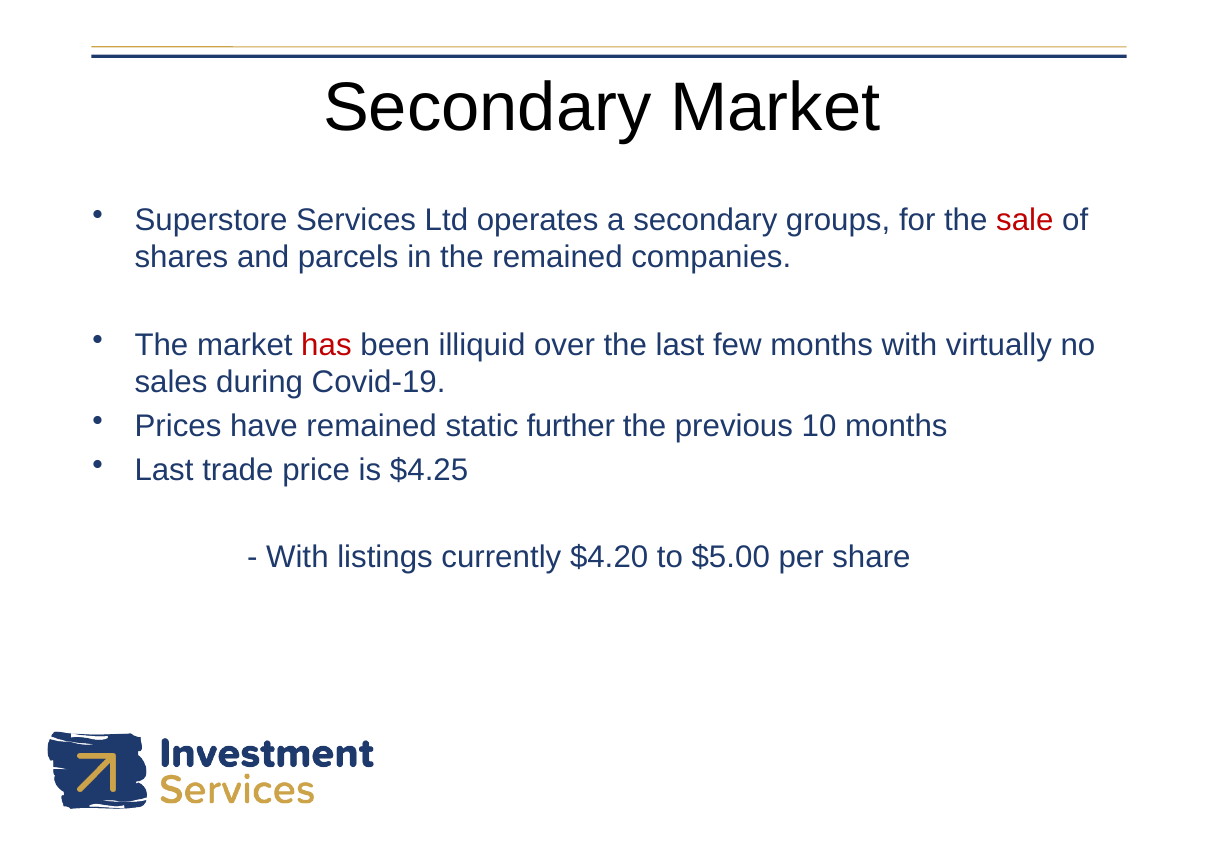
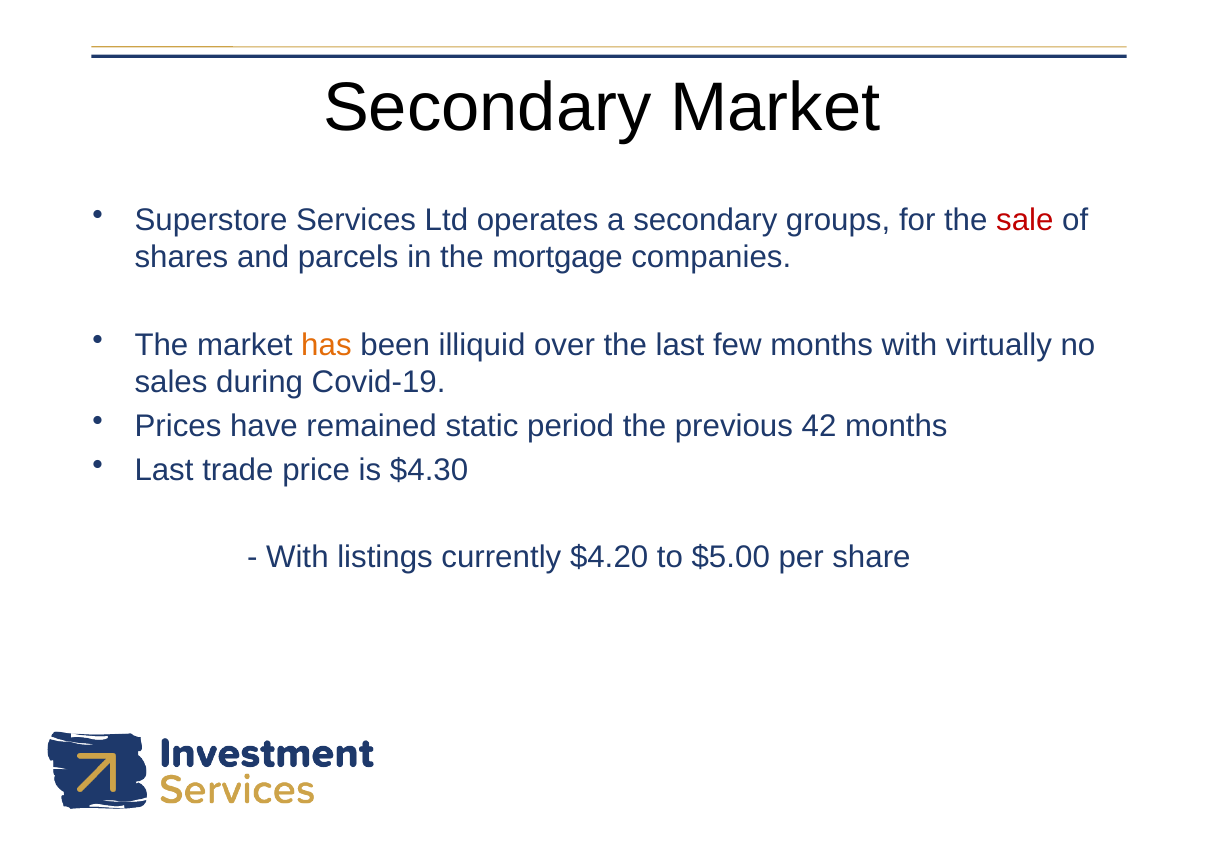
the remained: remained -> mortgage (558, 258)
has colour: red -> orange (326, 345)
further: further -> period (571, 426)
10: 10 -> 42 (819, 426)
$4.25: $4.25 -> $4.30 (429, 470)
